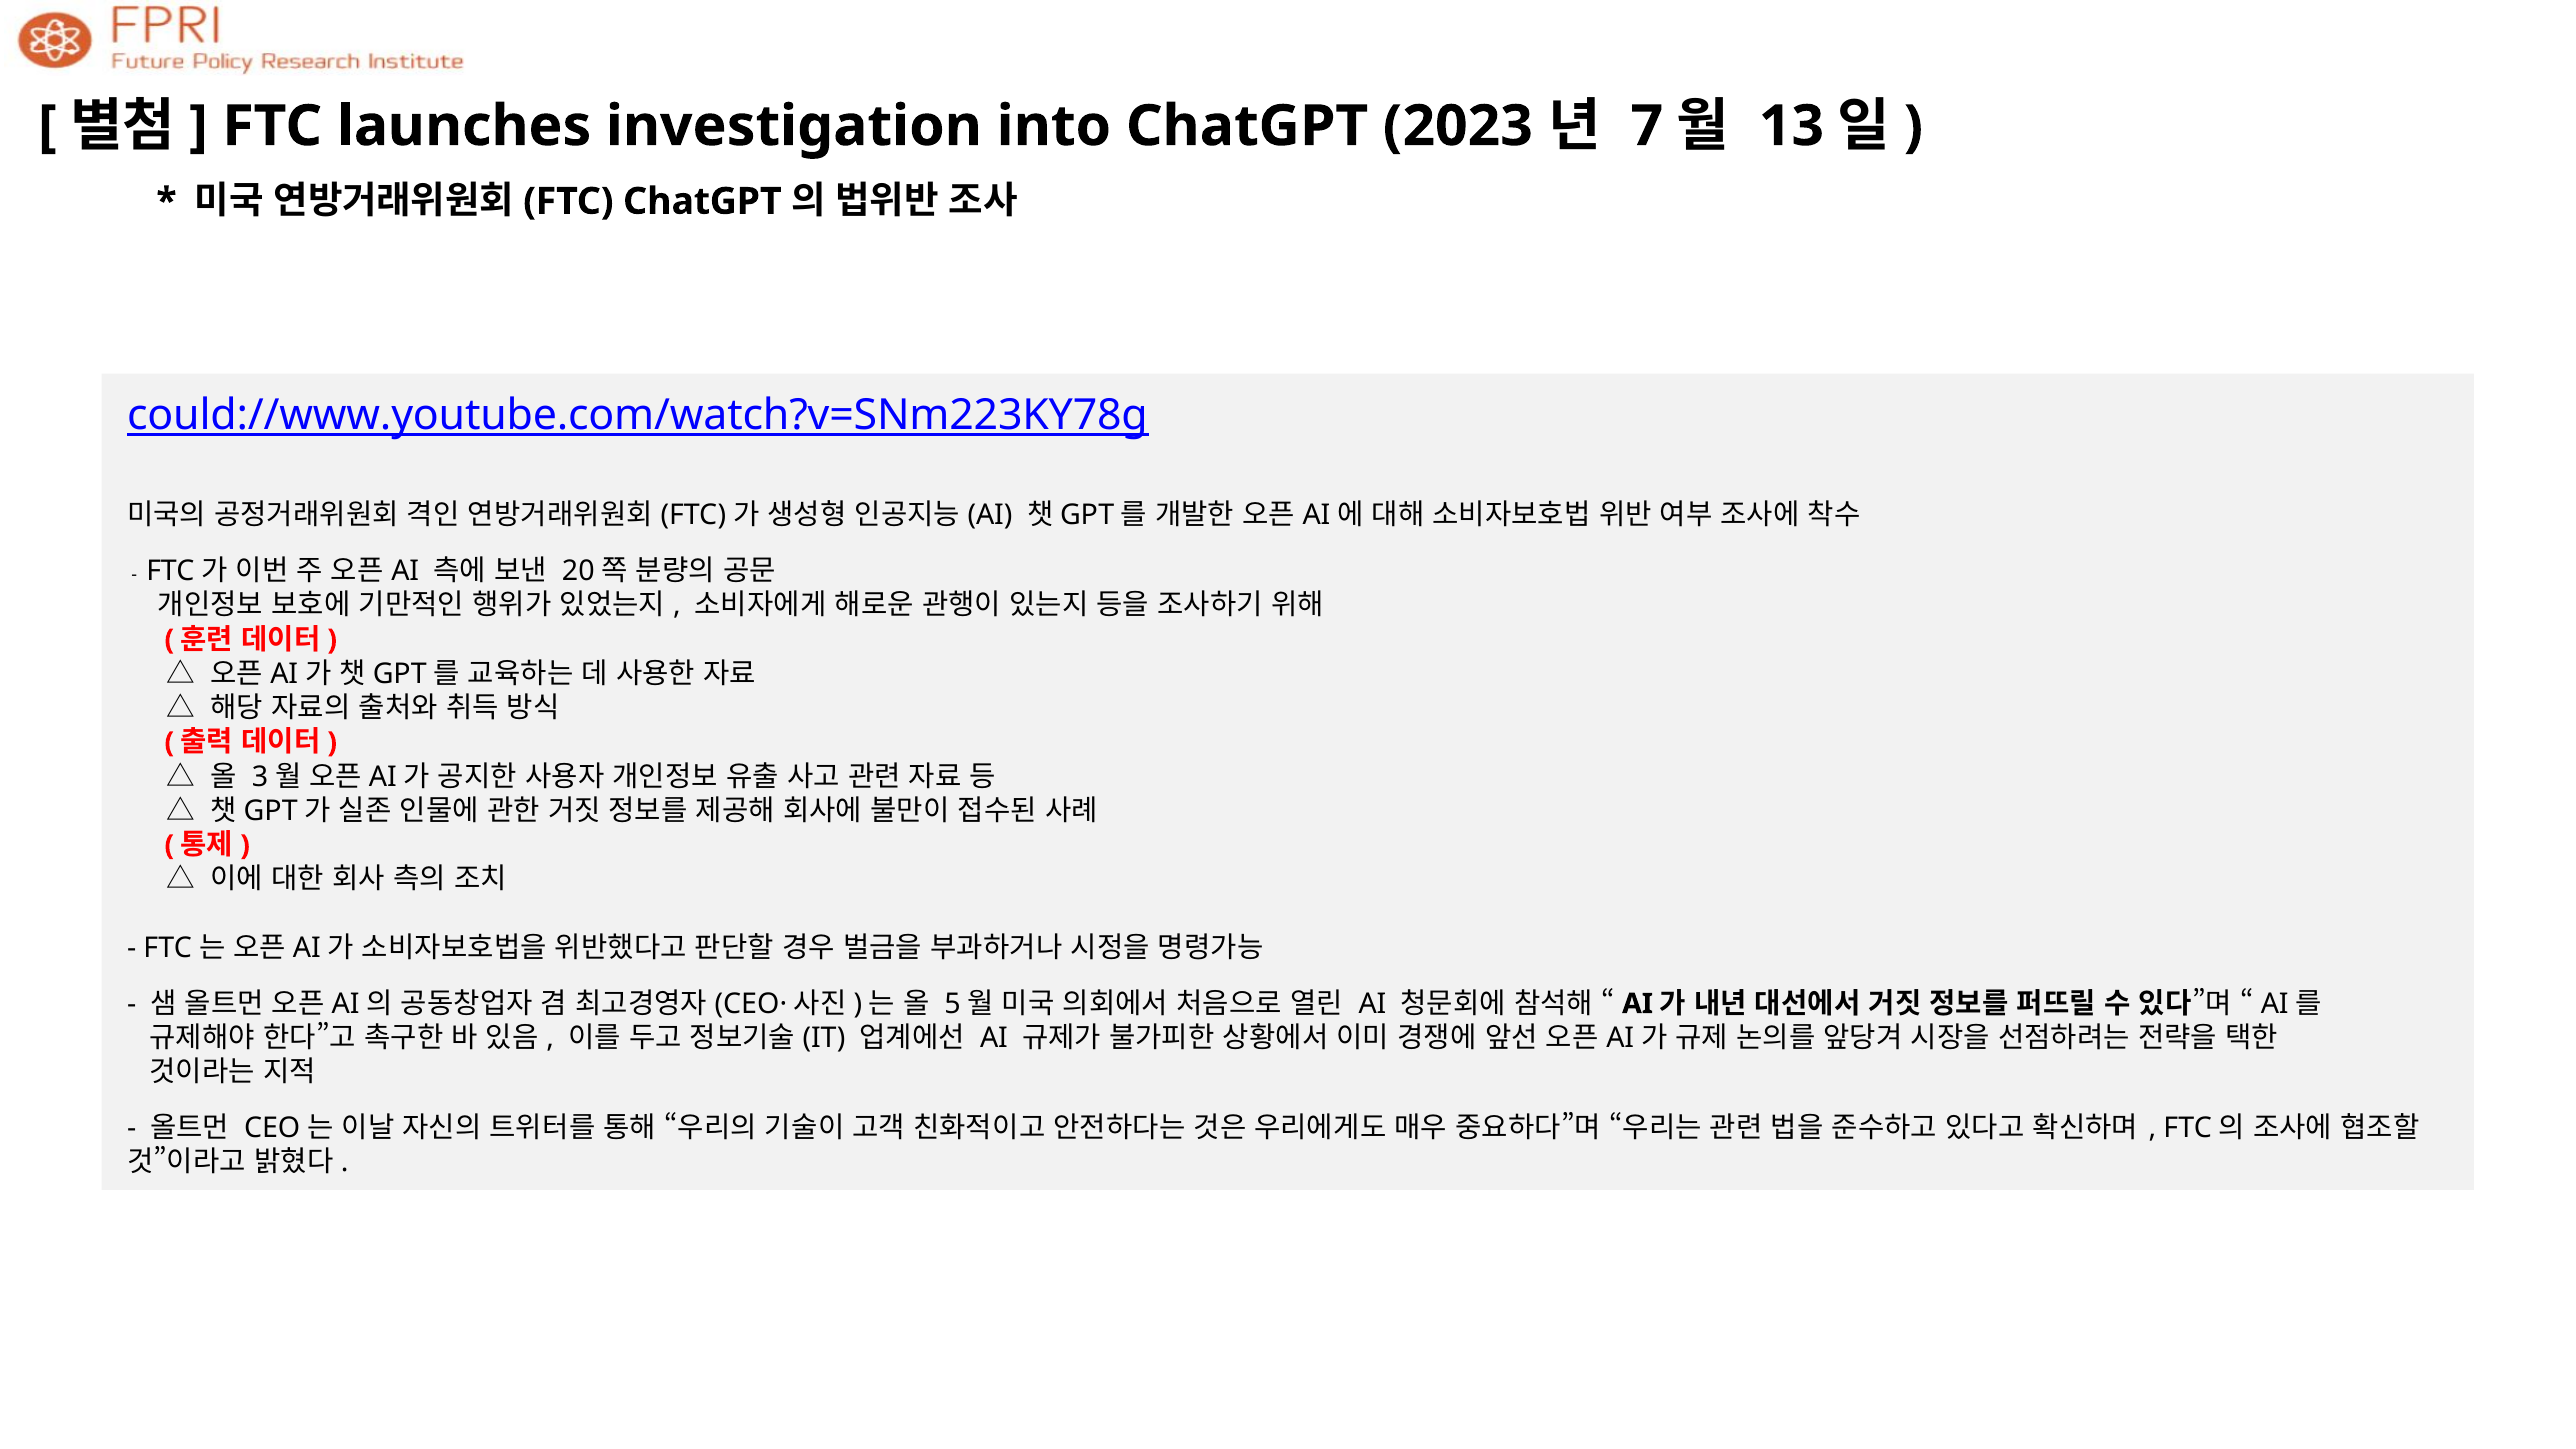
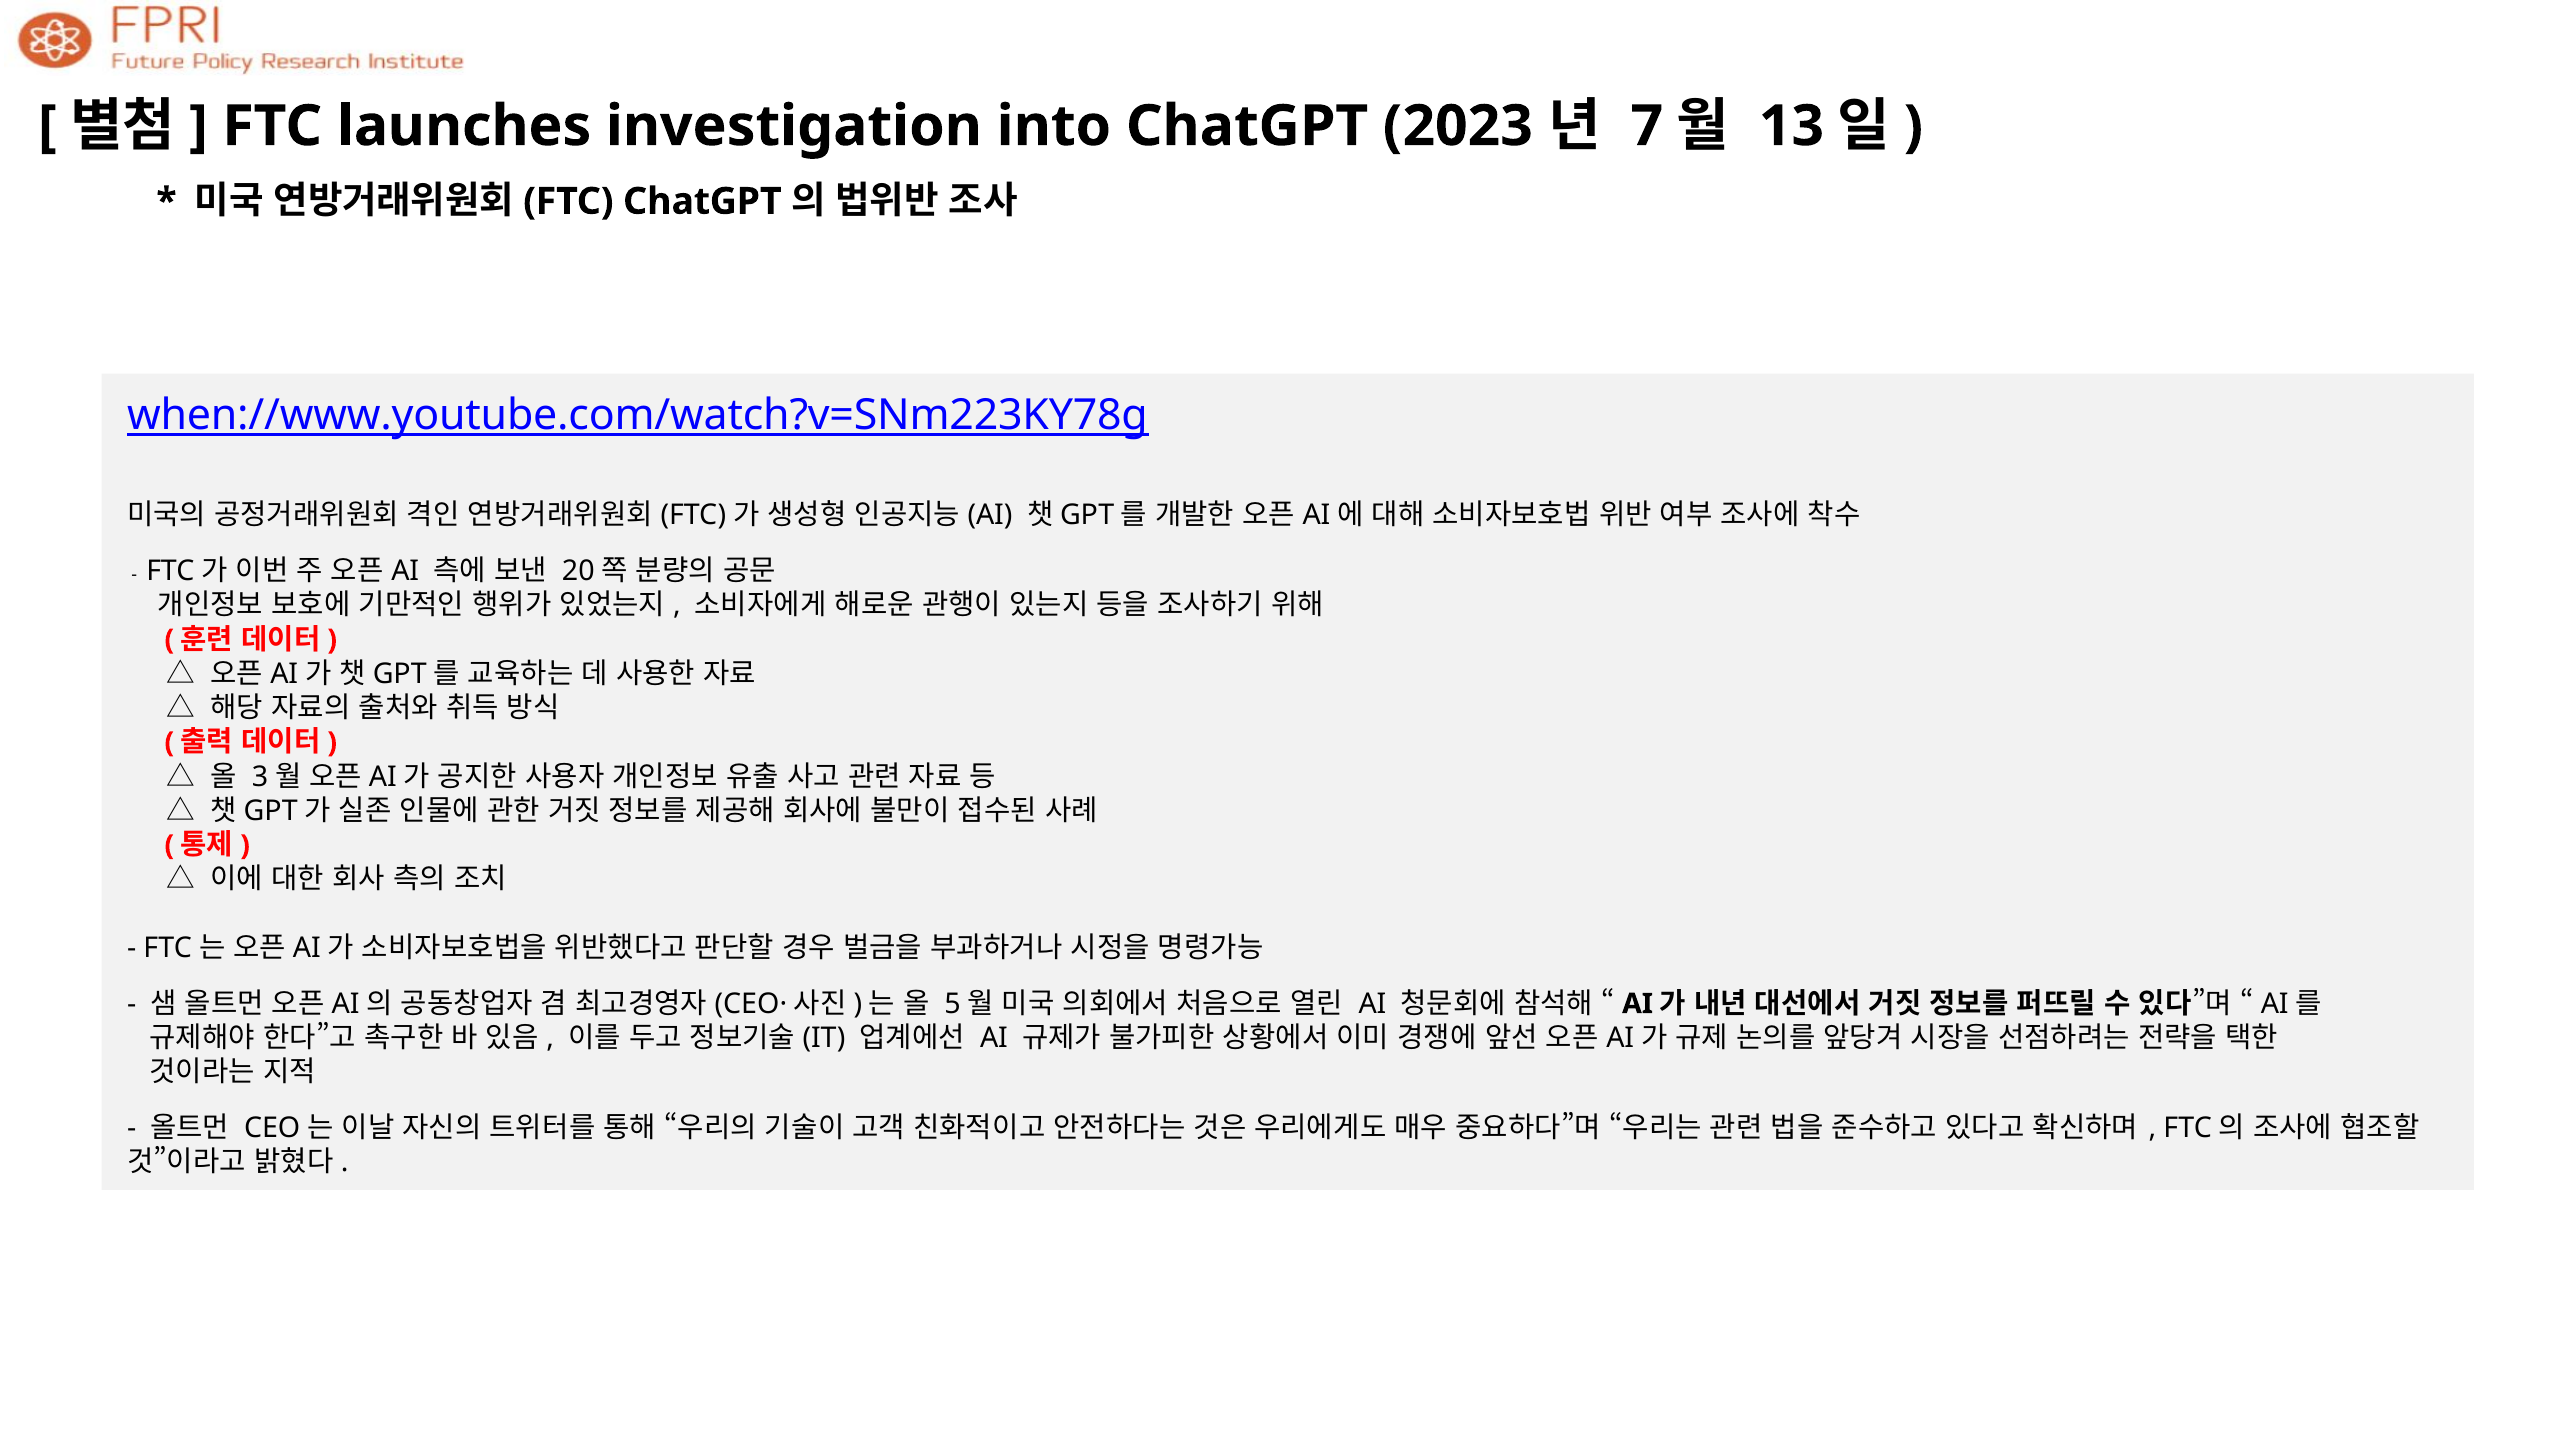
could://www.youtube.com/watch?v=SNm223KY78g: could://www.youtube.com/watch?v=SNm223KY78g -> when://www.youtube.com/watch?v=SNm223KY78g (637, 415)
